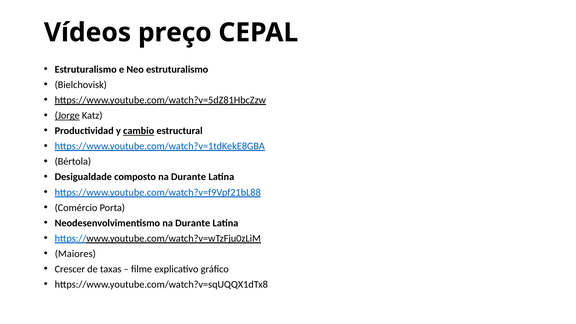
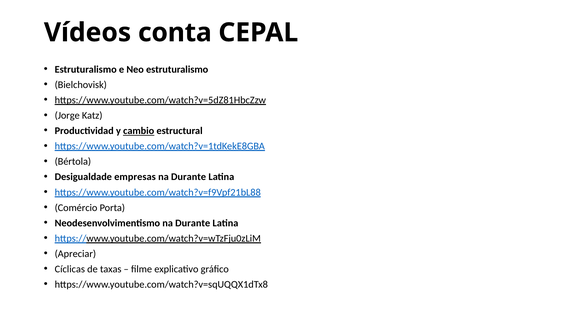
preço: preço -> conta (175, 33)
Jorge underline: present -> none (67, 115)
composto: composto -> empresas (135, 177)
Maiores: Maiores -> Apreciar (75, 254)
Crescer: Crescer -> Cíclicas (70, 269)
